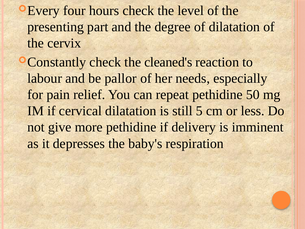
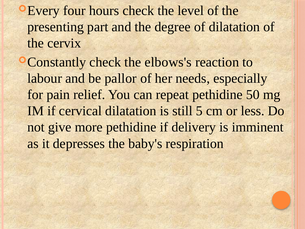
cleaned's: cleaned's -> elbows's (168, 62)
